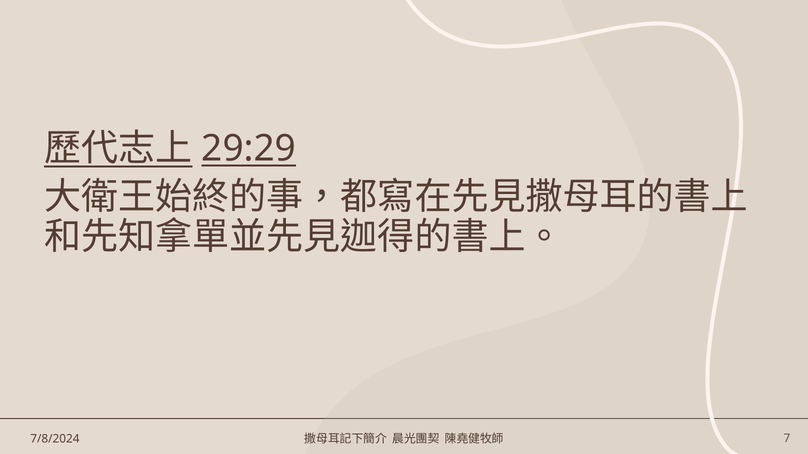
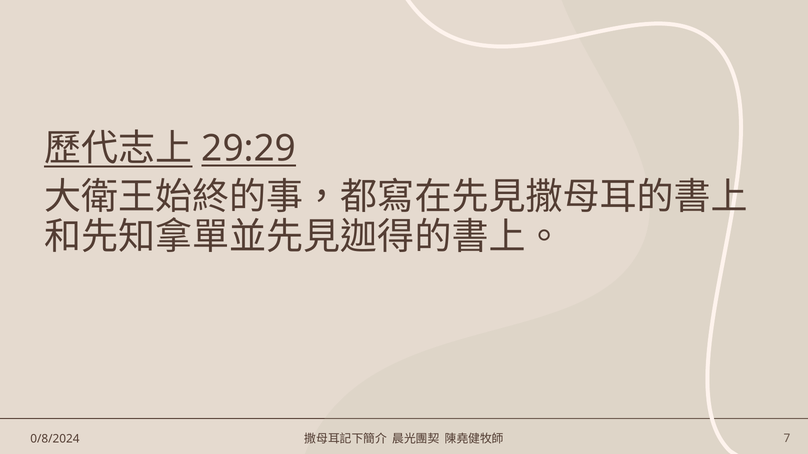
7/8/2024: 7/8/2024 -> 0/8/2024 (55, 440)
